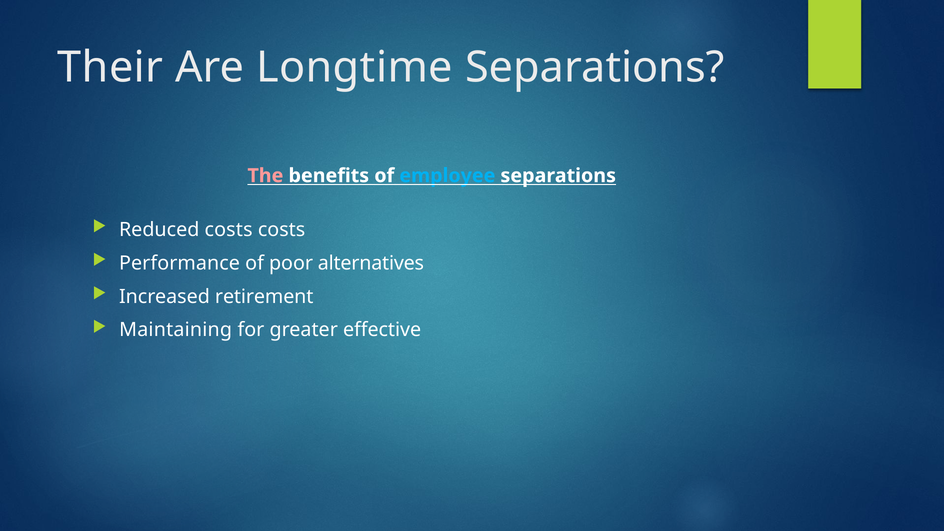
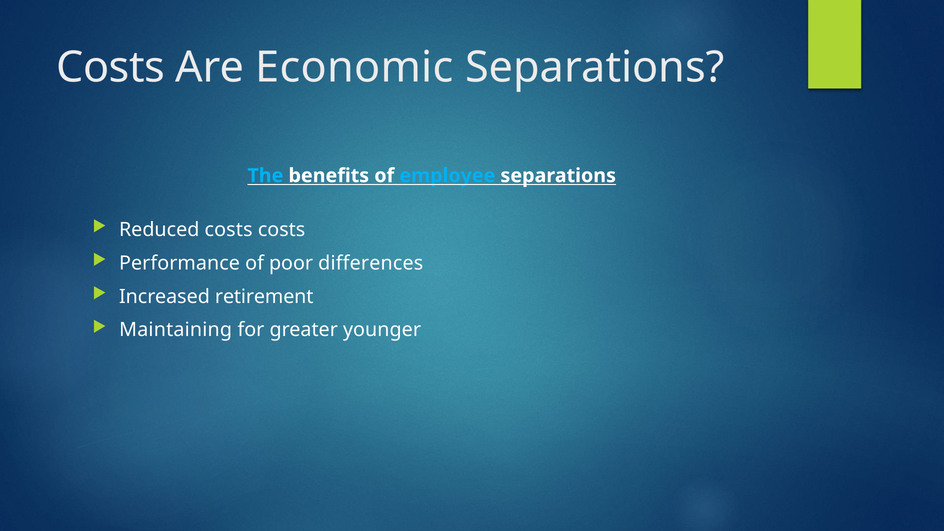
Their: Their -> Costs (111, 68)
Longtime: Longtime -> Economic (355, 68)
The colour: pink -> light blue (265, 176)
alternatives: alternatives -> differences (371, 263)
effective: effective -> younger (382, 330)
